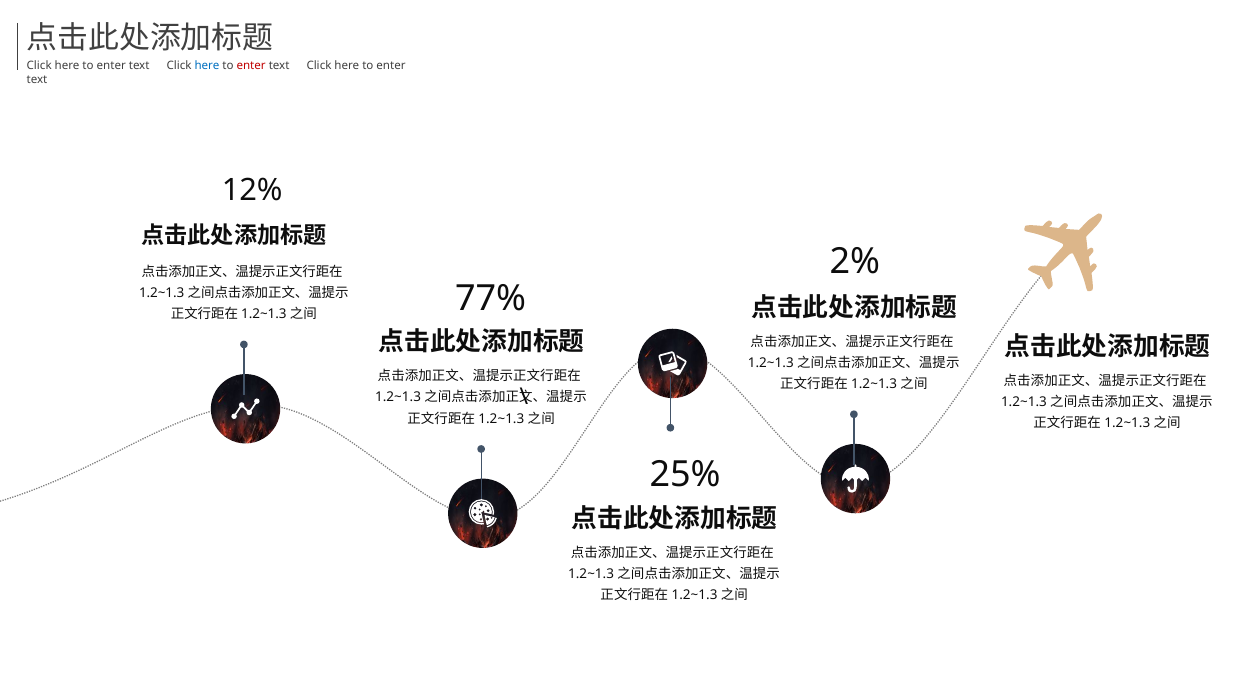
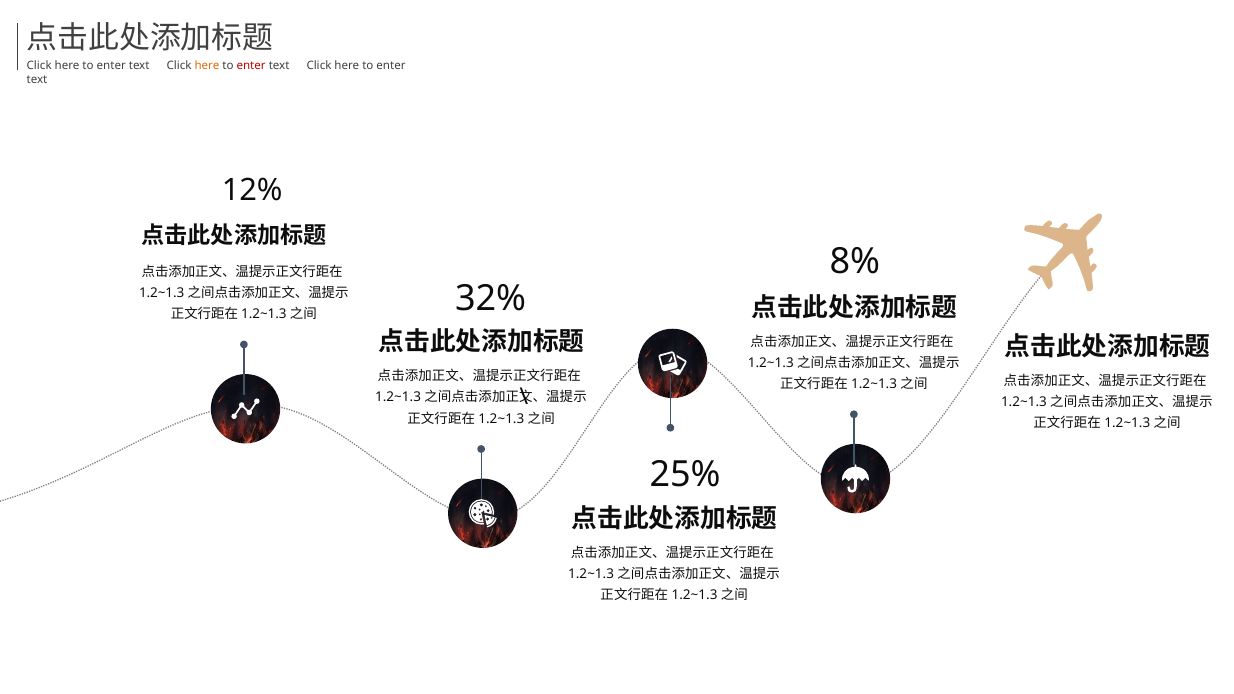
here colour: blue -> orange (207, 66)
2%: 2% -> 8% (855, 262)
77%: 77% -> 32% (491, 298)
